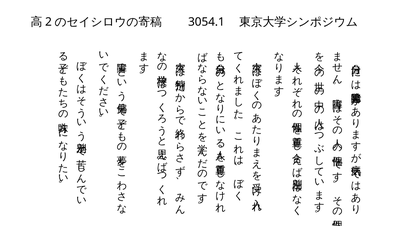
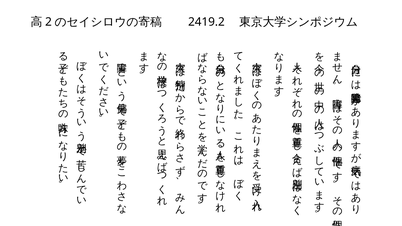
3054.1: 3054.1 -> 2419.2 (206, 22)
